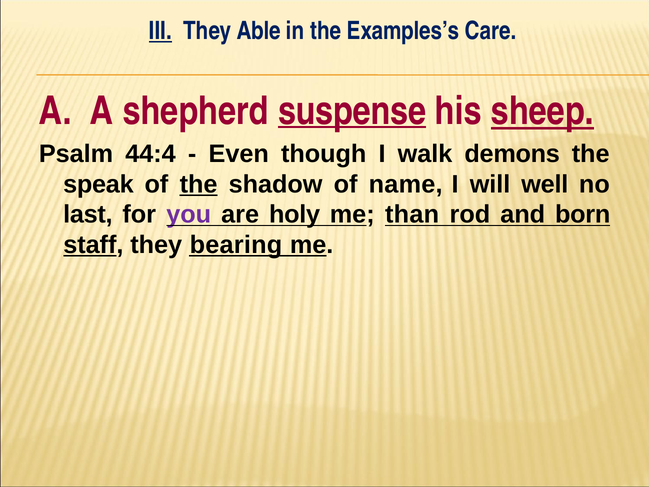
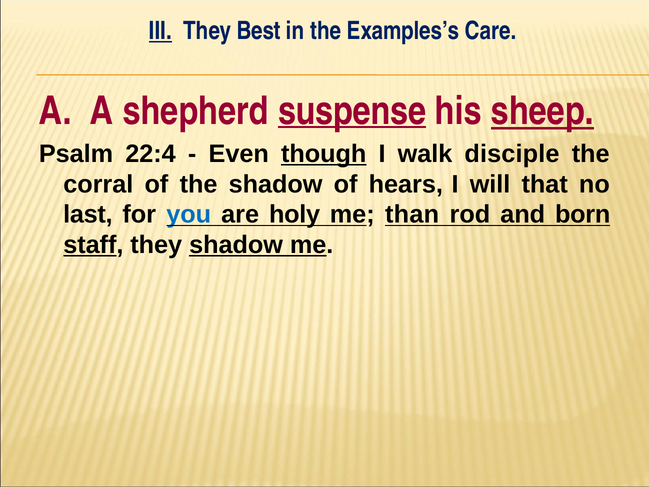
Able: Able -> Best (259, 31)
44:4: 44:4 -> 22:4 (151, 154)
though underline: none -> present (324, 154)
demons: demons -> disciple (512, 154)
speak: speak -> corral (98, 184)
the underline: present -> none (199, 184)
name: name -> hears (406, 184)
well: well -> that (545, 184)
you colour: purple -> blue (189, 214)
they bearing: bearing -> shadow (236, 245)
